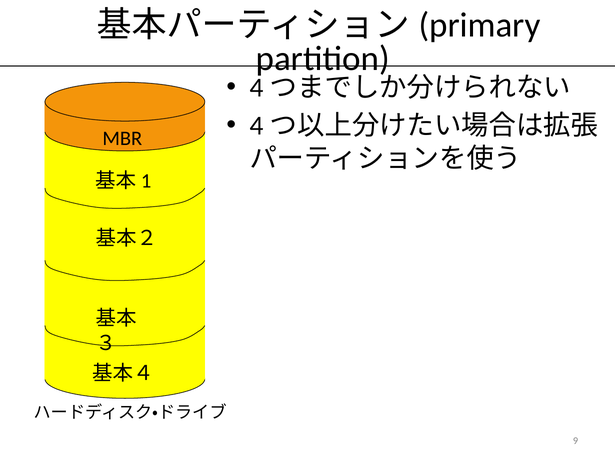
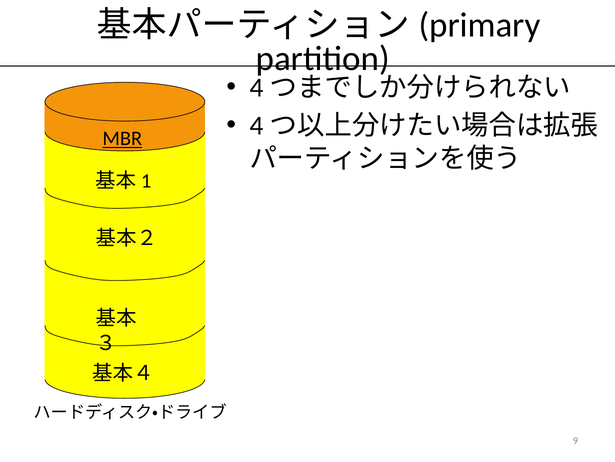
MBR underline: none -> present (122, 138)
